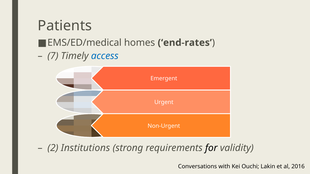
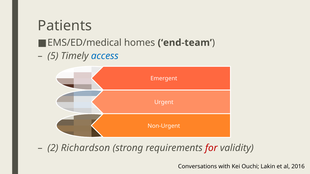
end-rates: end-rates -> end-team (185, 43)
7: 7 -> 5 (53, 56)
Institutions: Institutions -> Richardson (85, 148)
for colour: black -> red (211, 148)
